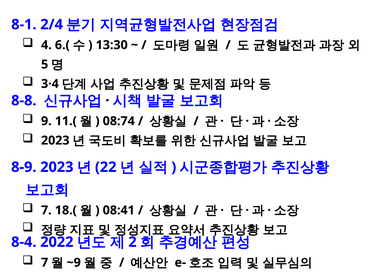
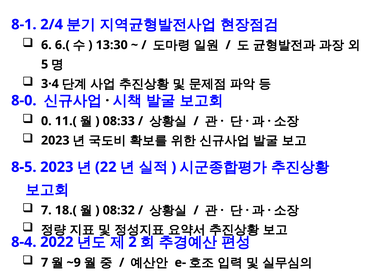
4: 4 -> 6 (46, 45)
8-8: 8-8 -> 8-0 (24, 101)
9: 9 -> 0 (46, 121)
08:74: 08:74 -> 08:33 (119, 121)
8-9: 8-9 -> 8-5 (24, 167)
08:41: 08:41 -> 08:32 (119, 211)
